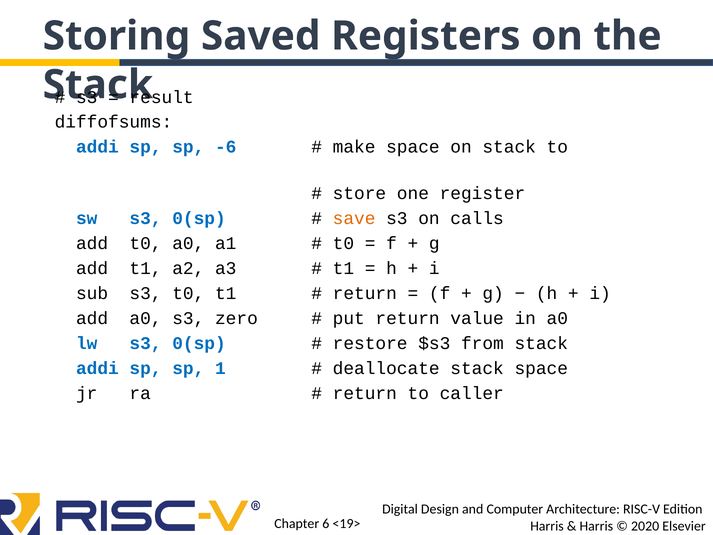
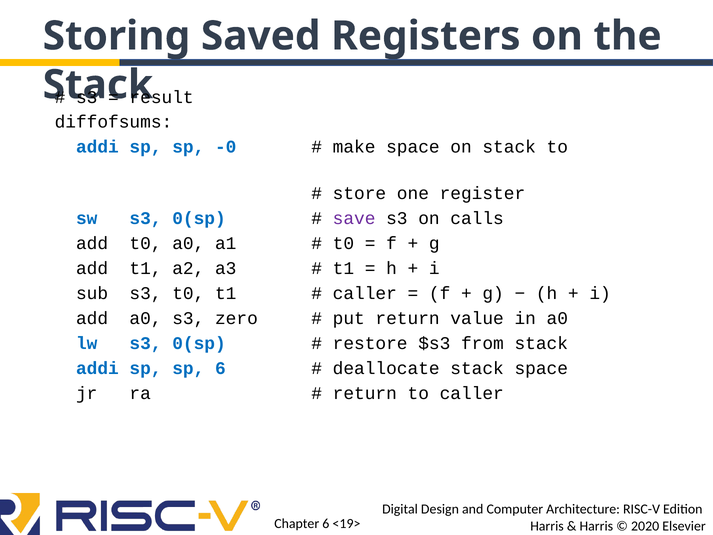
-6: -6 -> -0 (226, 147)
save colour: orange -> purple (354, 218)
return: return -> caller (365, 293)
sp 1: 1 -> 6 (220, 368)
